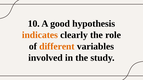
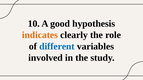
different colour: orange -> blue (57, 47)
